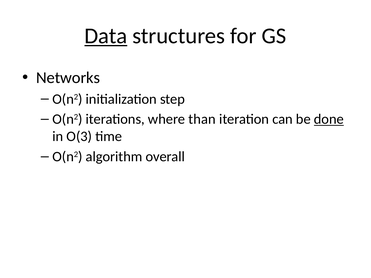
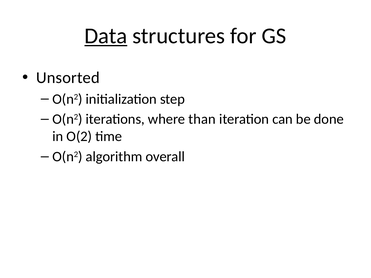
Networks: Networks -> Unsorted (68, 78)
done underline: present -> none (329, 119)
O(3: O(3 -> O(2 (79, 137)
